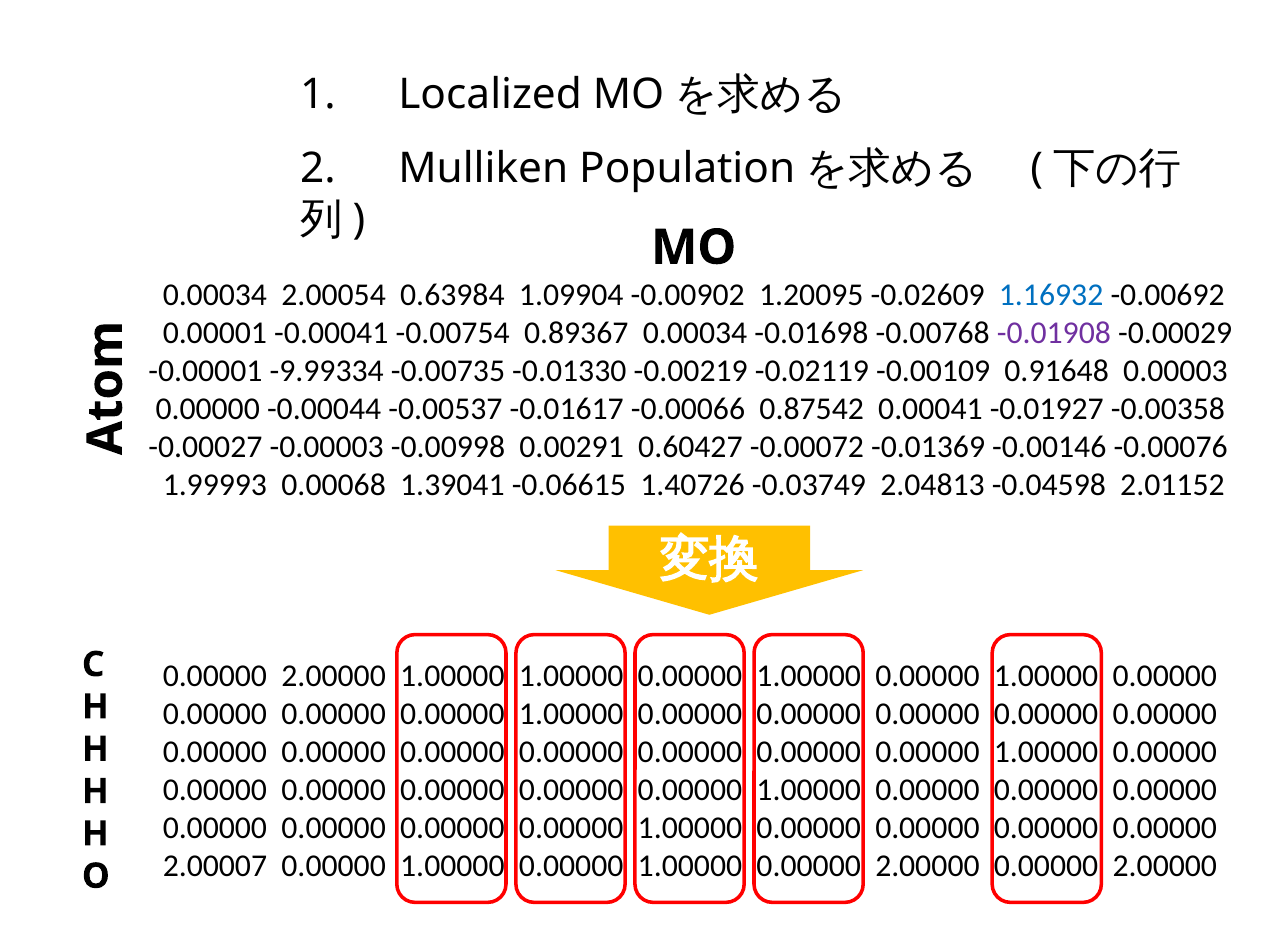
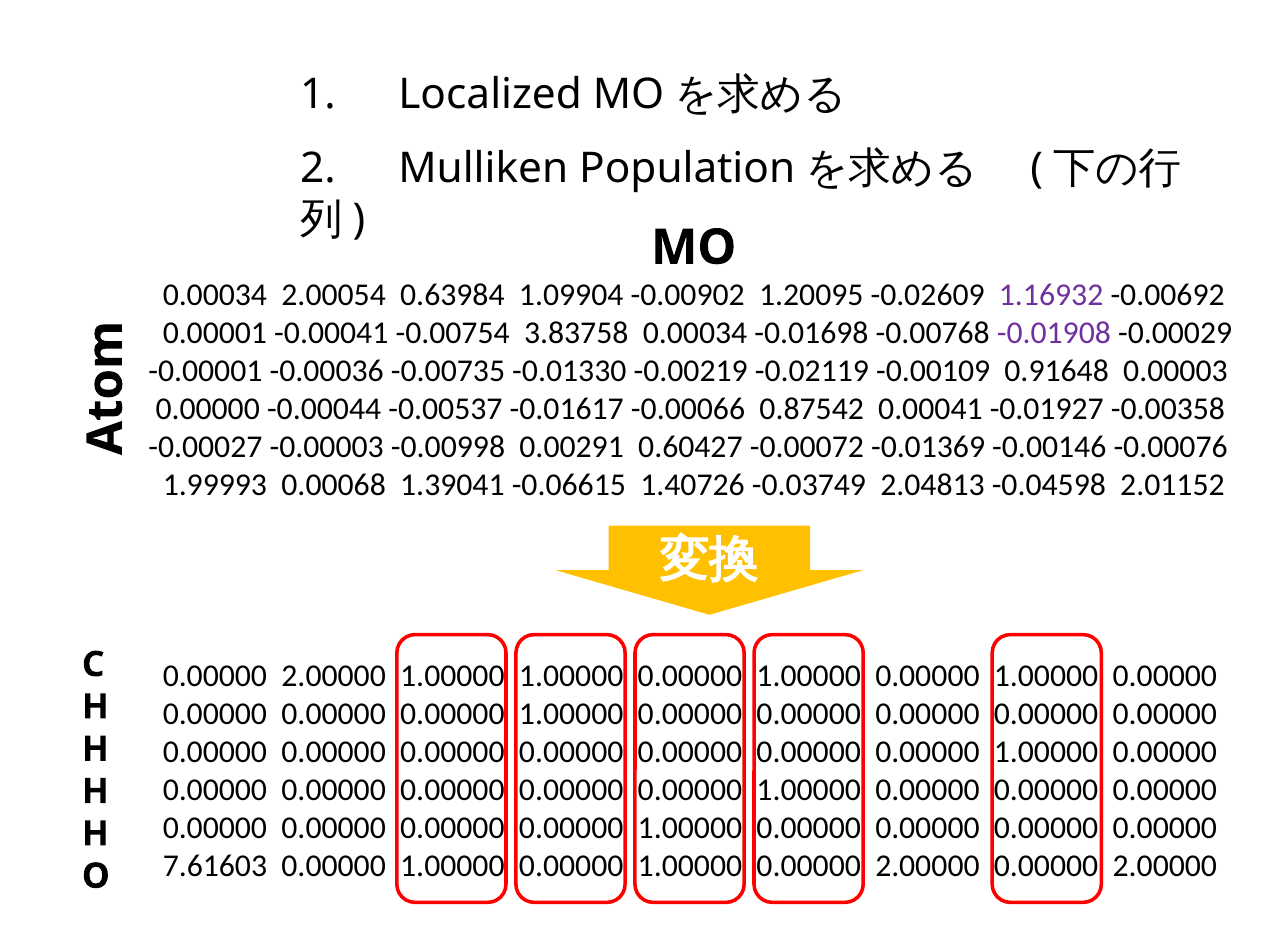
1.16932 colour: blue -> purple (1051, 295)
0.89367: 0.89367 -> 3.83758 (576, 333)
-9.99334: -9.99334 -> -0.00036 (327, 371)
2.00007: 2.00007 -> 7.61603 (215, 867)
